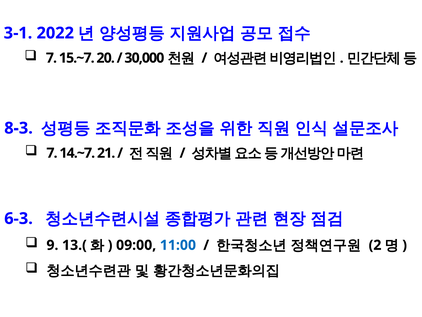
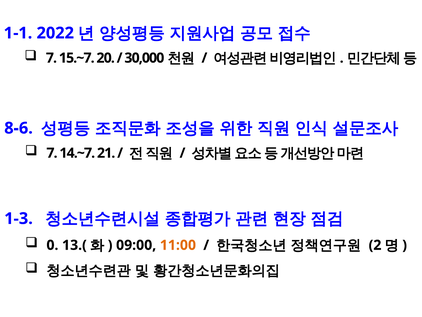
3-1: 3-1 -> 1-1 (18, 33)
8-3: 8-3 -> 8-6 (19, 128)
6-3: 6-3 -> 1-3 (19, 218)
9: 9 -> 0 (52, 245)
11:00 colour: blue -> orange (178, 245)
